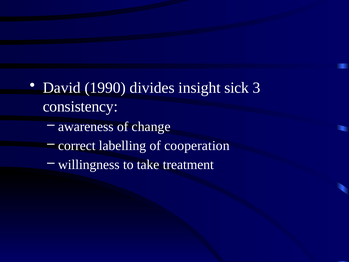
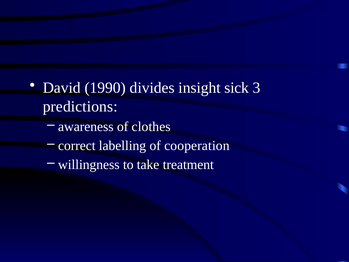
consistency: consistency -> predictions (80, 106)
change: change -> clothes (151, 126)
